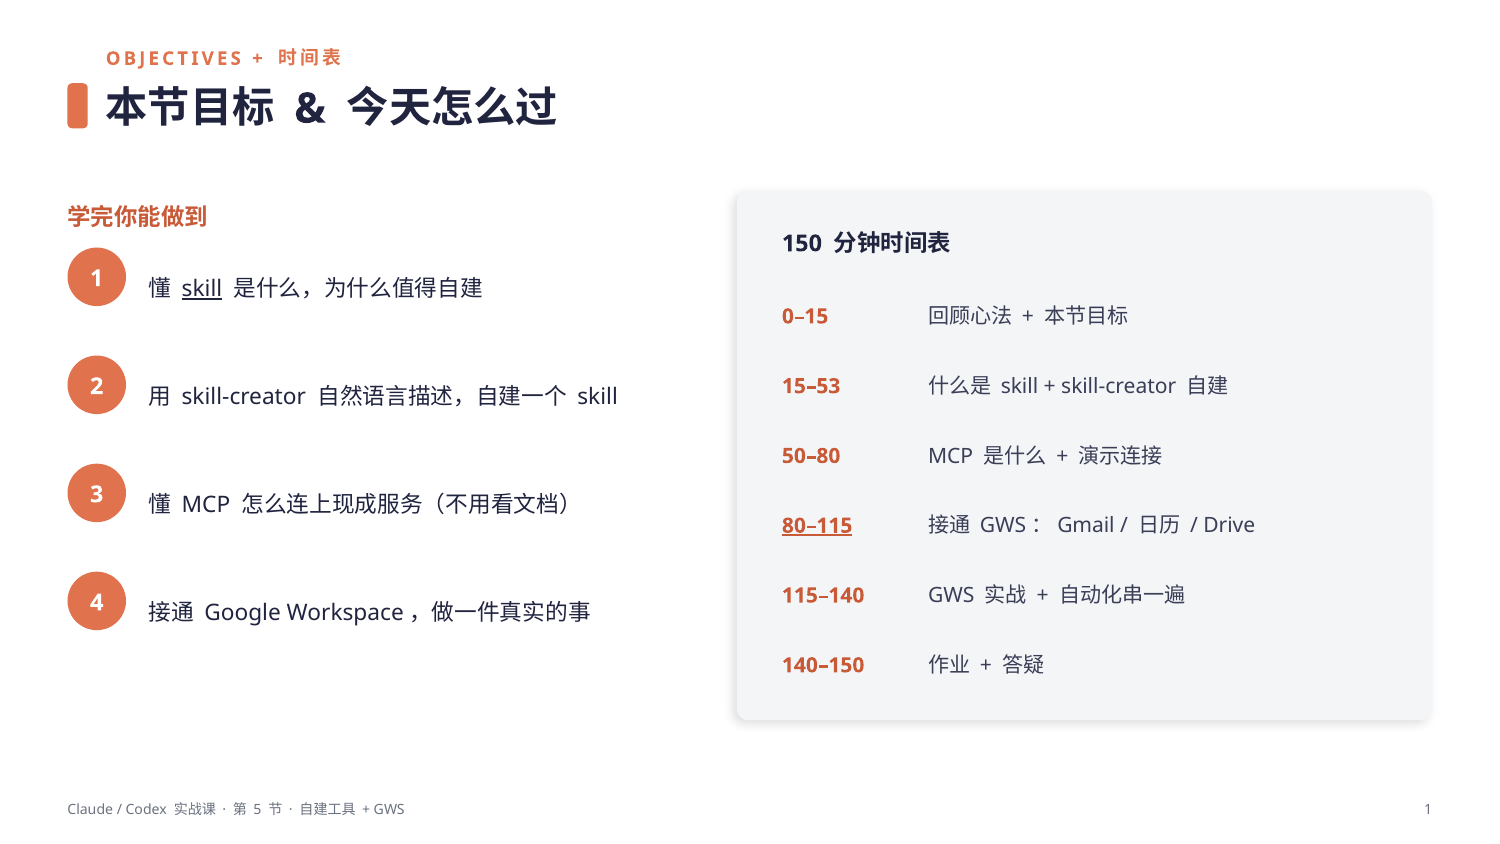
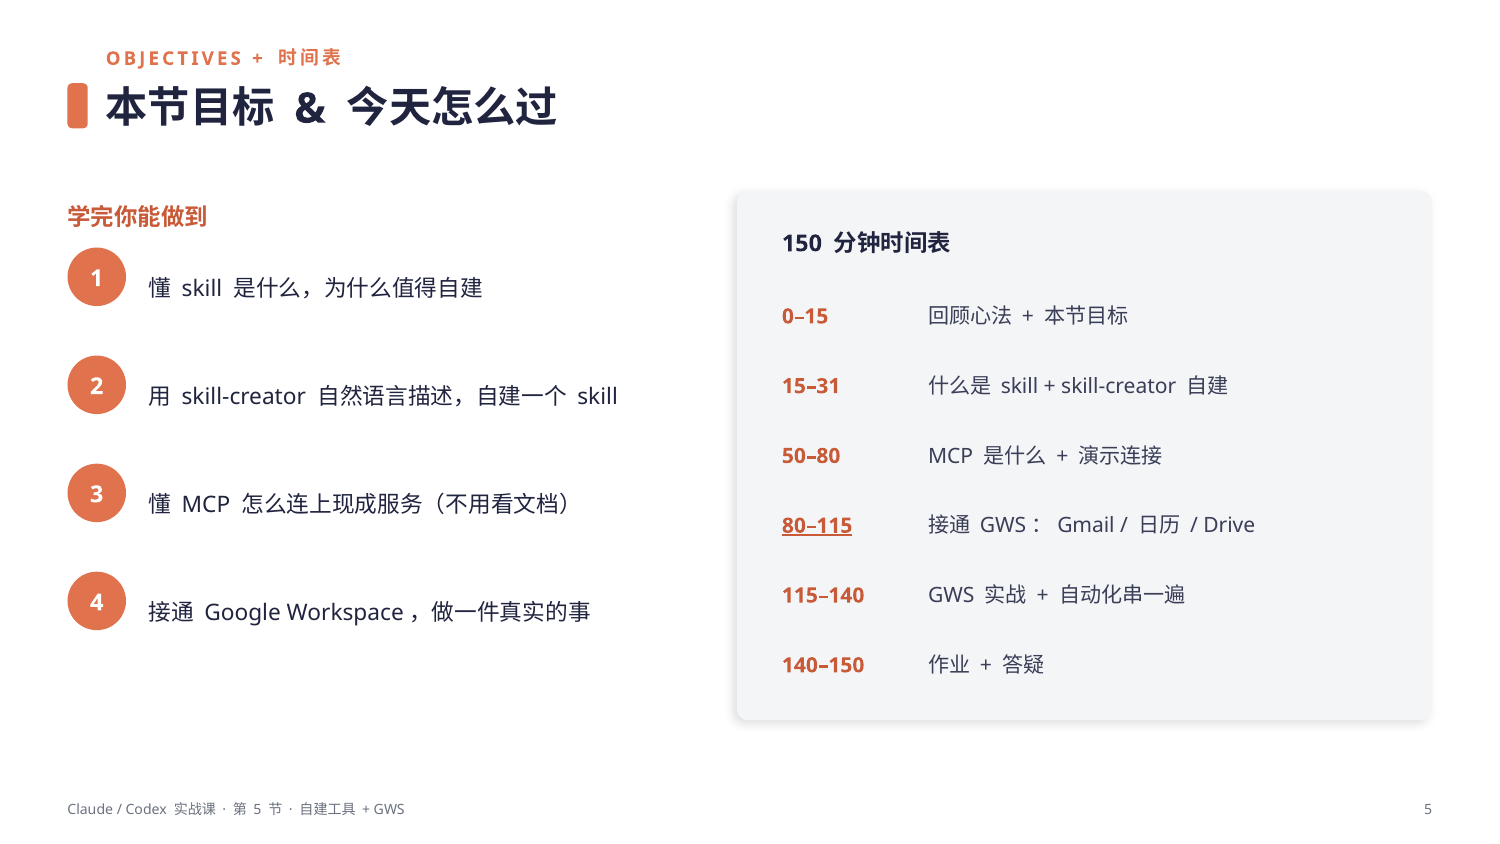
skill underline: present -> none (202, 289)
15–53: 15–53 -> 15–31 (811, 386)
GWS 1: 1 -> 5 (1428, 810)
